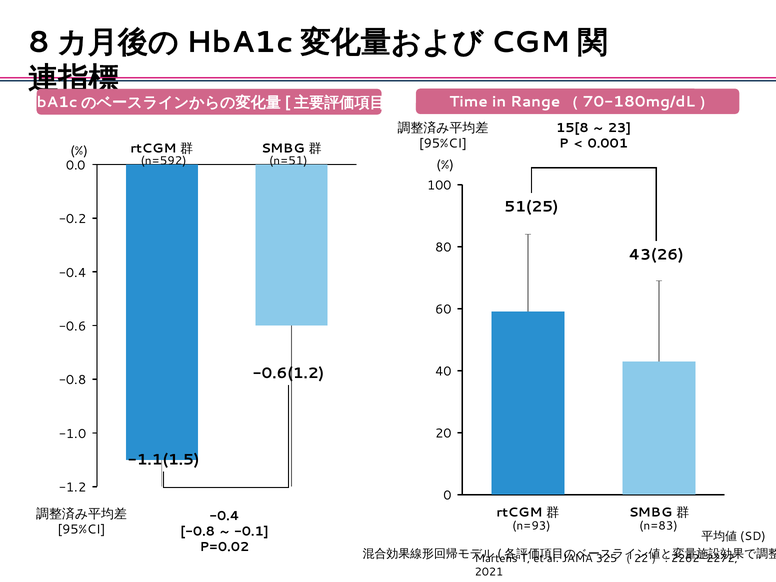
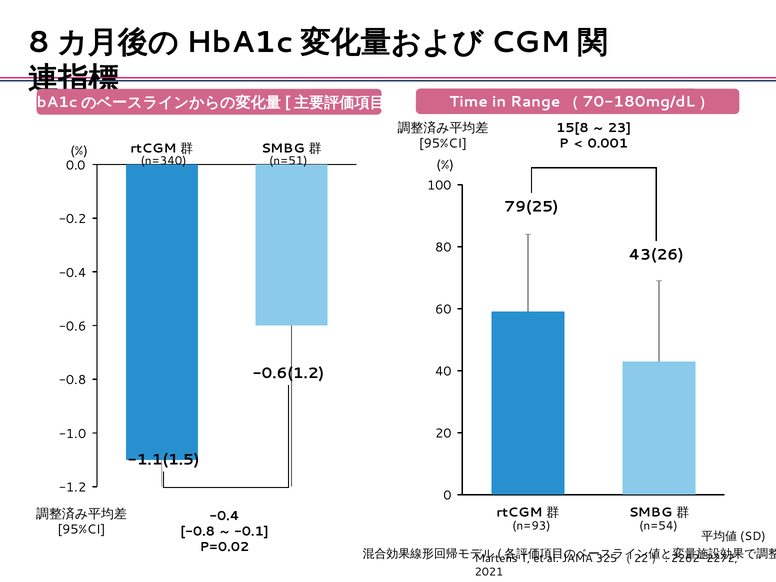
n=592: n=592 -> n=340 (164, 161)
51(25: 51(25 -> 79(25 (531, 207)
n=83: n=83 -> n=54 (658, 526)
